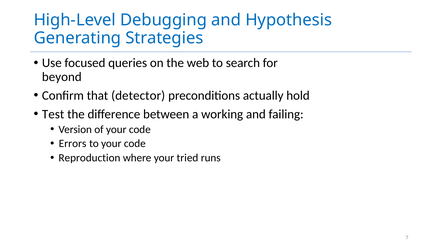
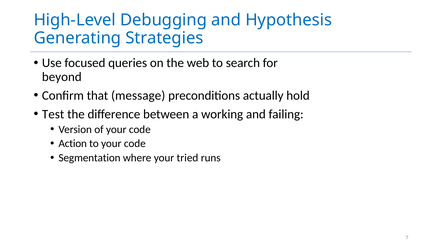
detector: detector -> message (138, 95)
Errors: Errors -> Action (73, 143)
Reproduction: Reproduction -> Segmentation (90, 158)
